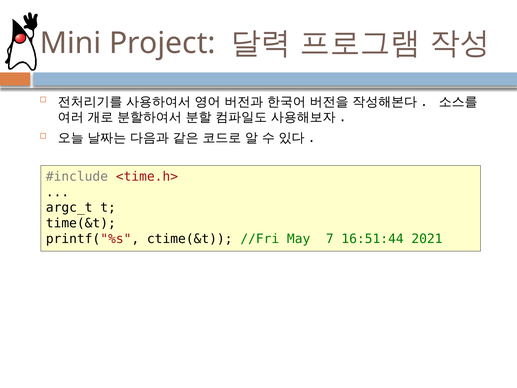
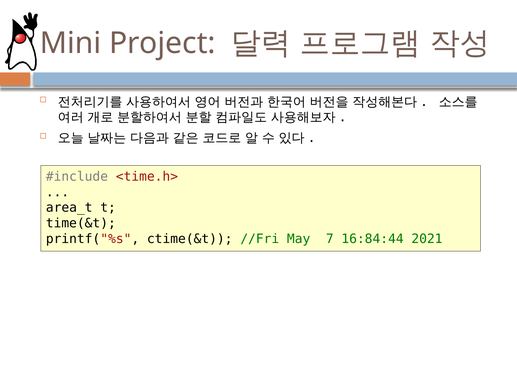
argc_t: argc_t -> area_t (69, 208)
16:51:44: 16:51:44 -> 16:84:44 (373, 239)
